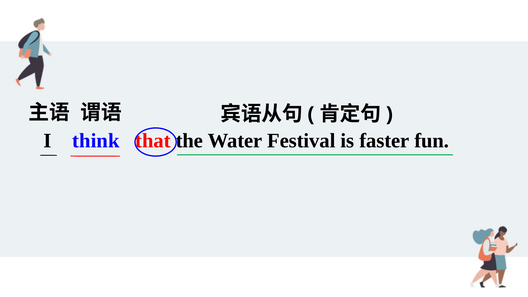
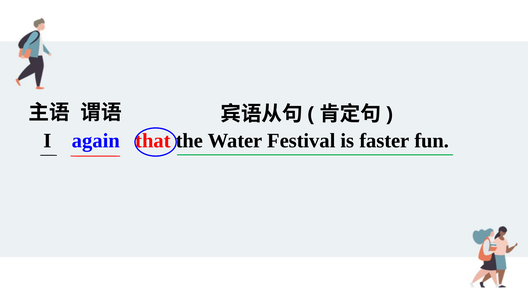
think: think -> again (96, 141)
